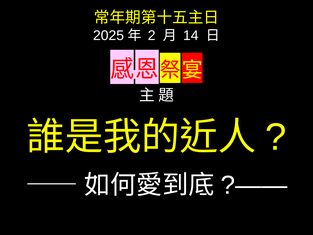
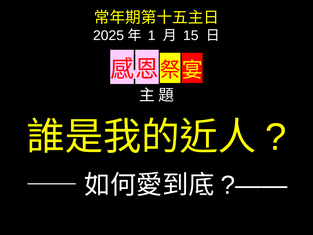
2: 2 -> 1 (152, 35)
14: 14 -> 15 (191, 35)
